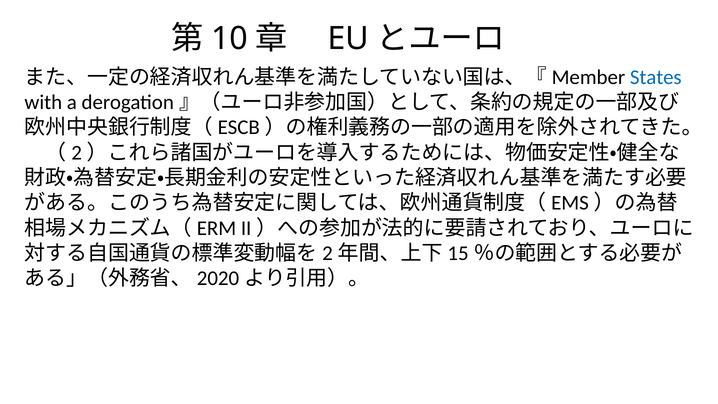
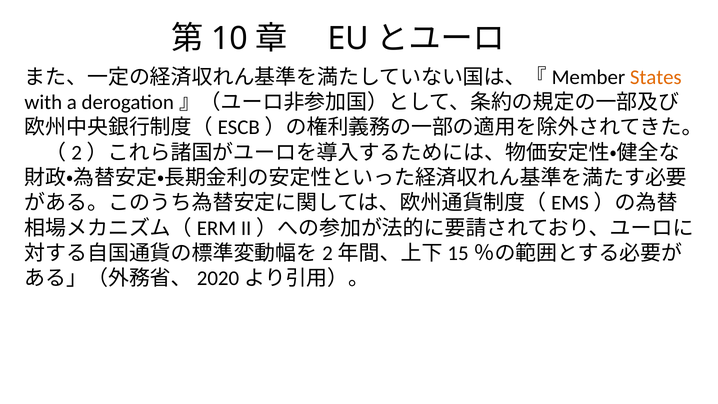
States colour: blue -> orange (656, 77)
